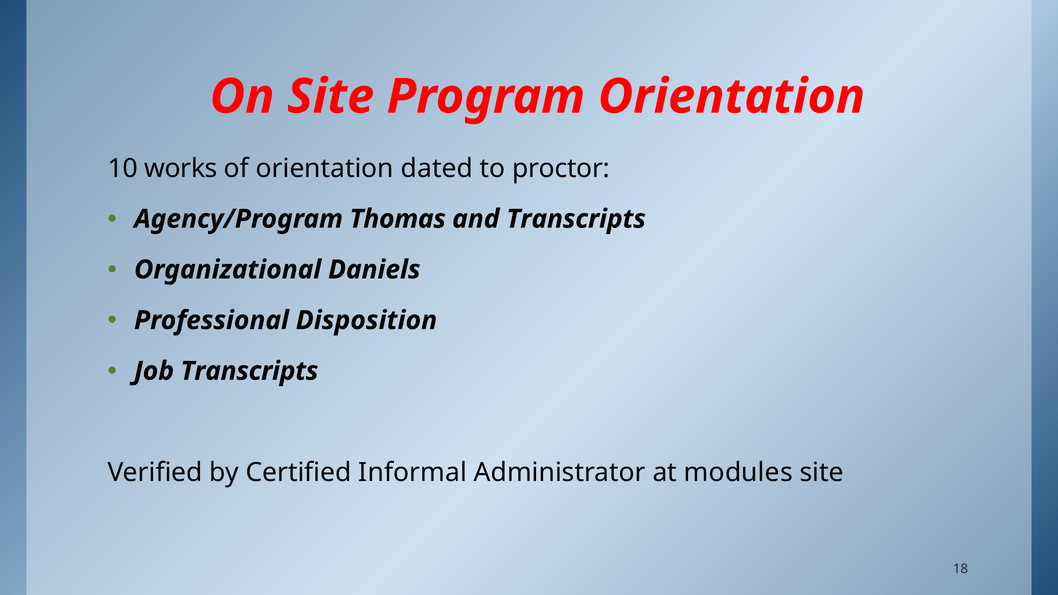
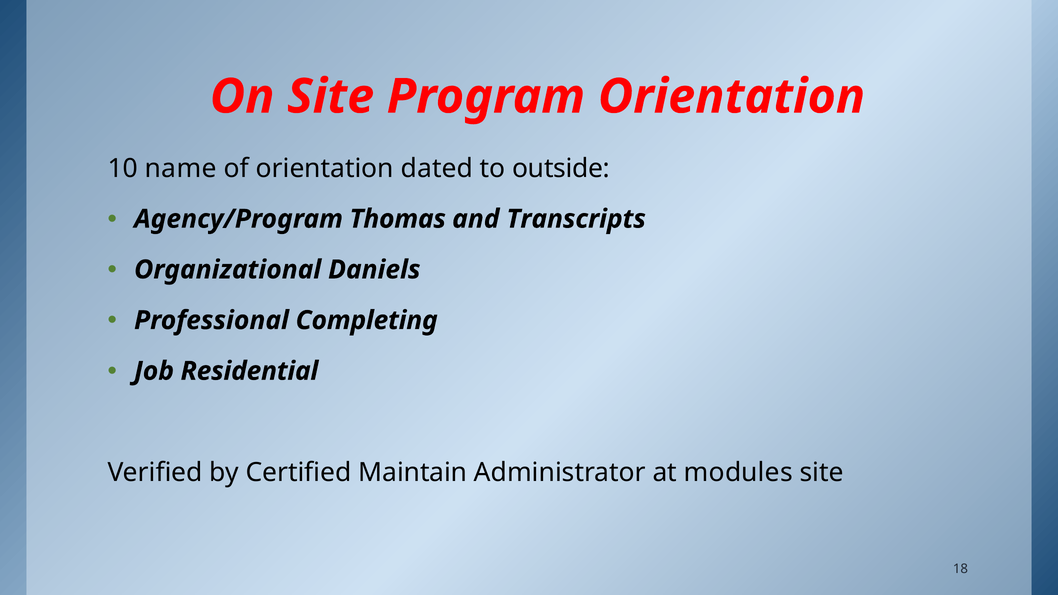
works: works -> name (181, 168)
proctor: proctor -> outside (561, 168)
Disposition: Disposition -> Completing (367, 321)
Job Transcripts: Transcripts -> Residential (249, 371)
Informal: Informal -> Maintain (413, 473)
